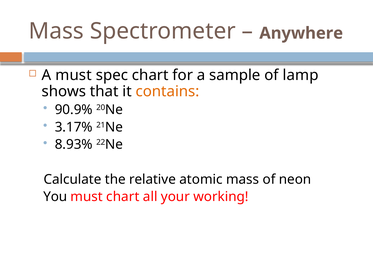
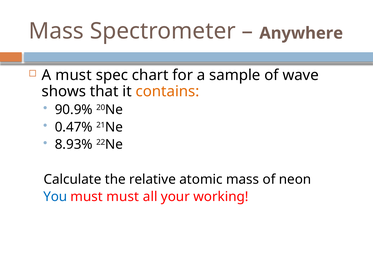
lamp: lamp -> wave (301, 75)
3.17%: 3.17% -> 0.47% (74, 127)
You colour: black -> blue (55, 197)
must chart: chart -> must (123, 197)
